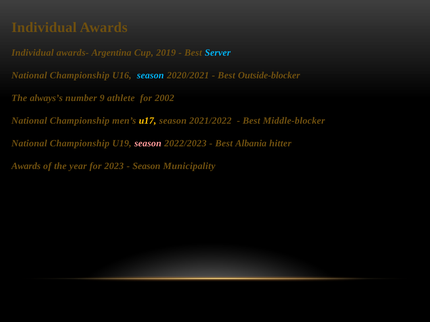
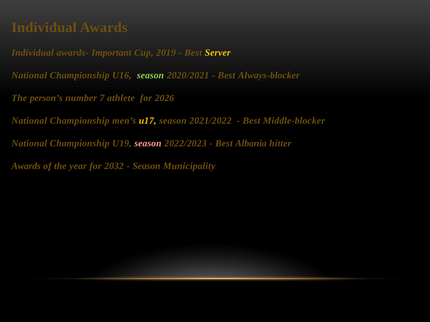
Argentina: Argentina -> Important (111, 53)
Server colour: light blue -> yellow (218, 53)
season colour: light blue -> light green (150, 75)
Outside-blocker: Outside-blocker -> Always-blocker (269, 75)
always’s: always’s -> person’s (46, 98)
9: 9 -> 7 (102, 98)
2002: 2002 -> 2026 (165, 98)
2023: 2023 -> 2032 (114, 166)
